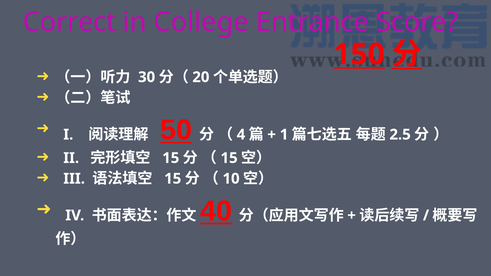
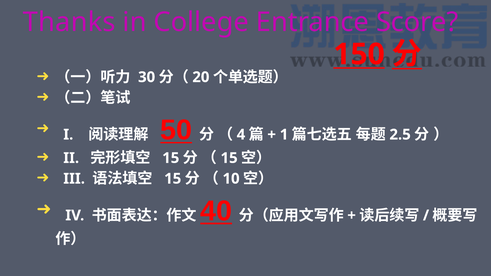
Correct: Correct -> Thanks (69, 22)
